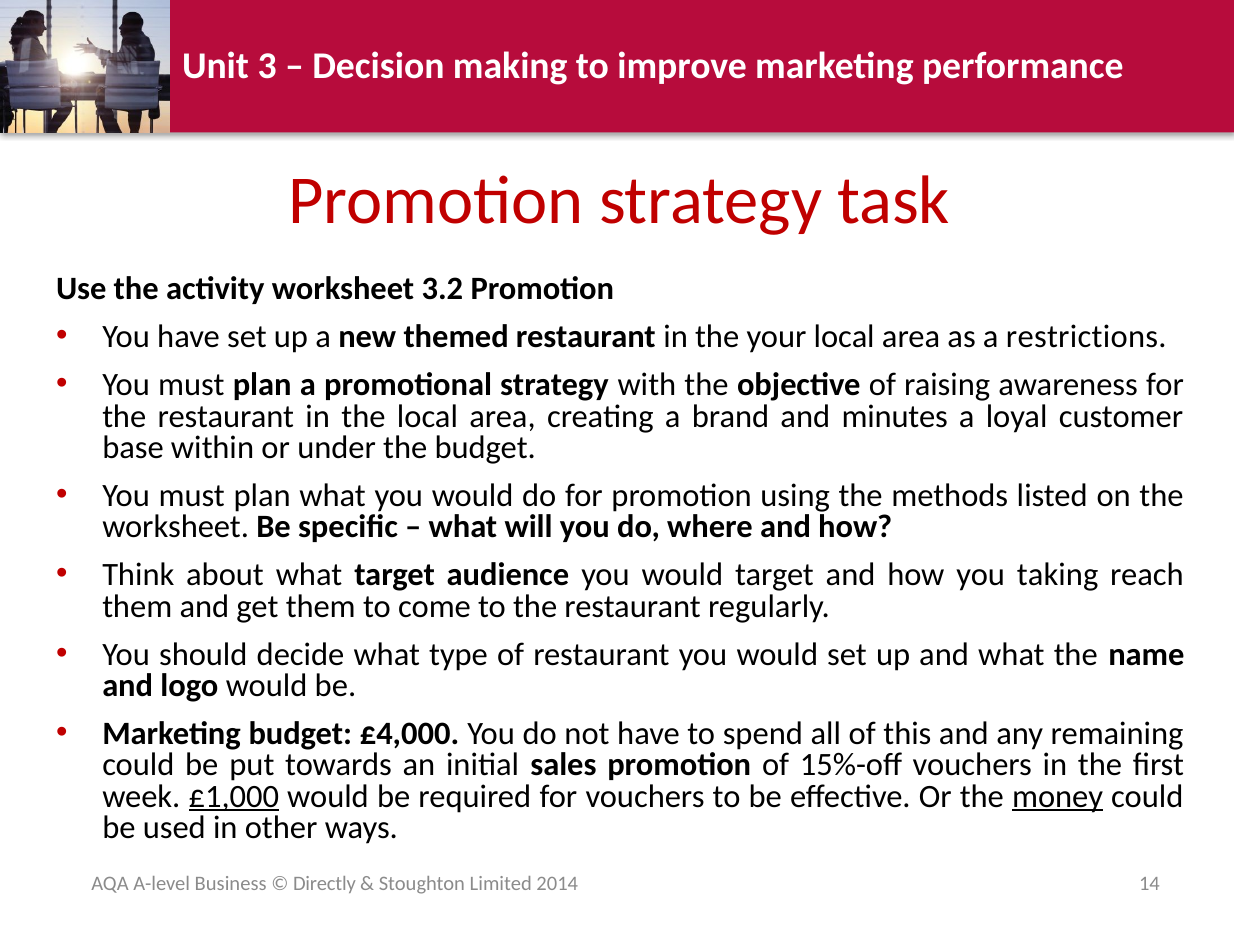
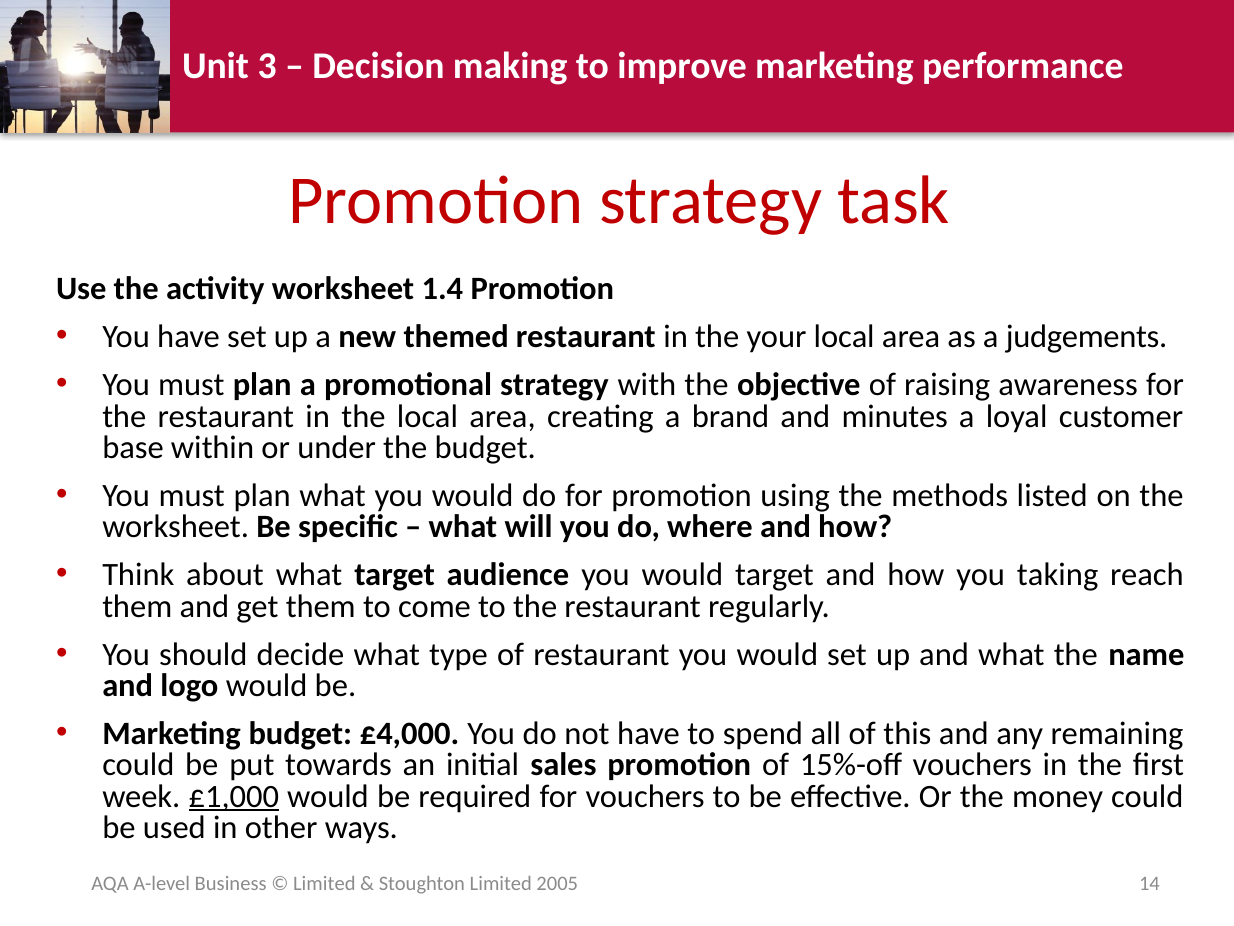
3.2: 3.2 -> 1.4 (442, 289)
restrictions: restrictions -> judgements (1087, 337)
money underline: present -> none (1058, 796)
Directly: Directly -> Limited (324, 884)
2014: 2014 -> 2005 (557, 884)
